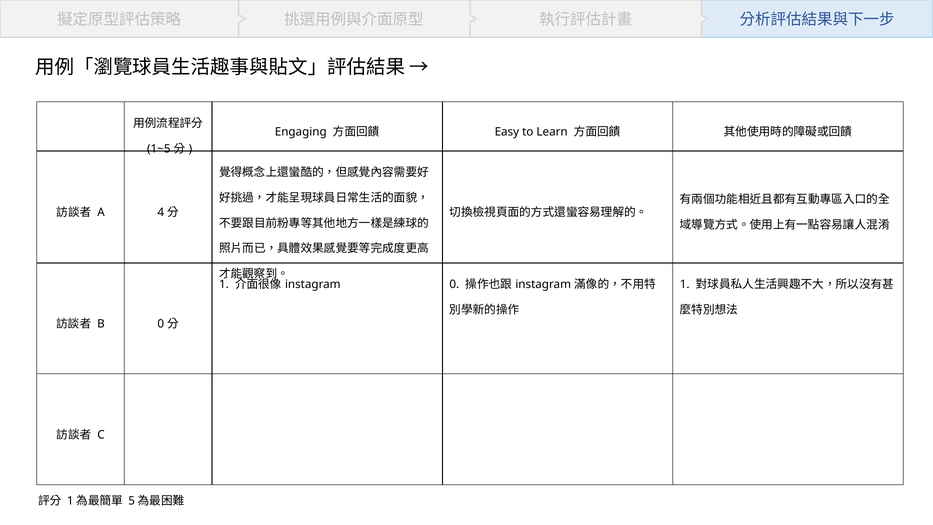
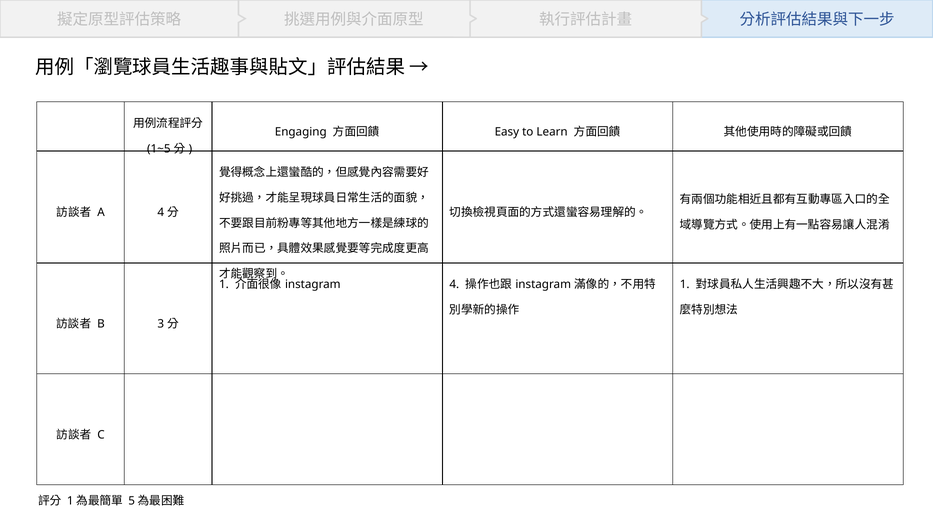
0: 0 -> 4 (454, 284)
B 0: 0 -> 3 (161, 324)
